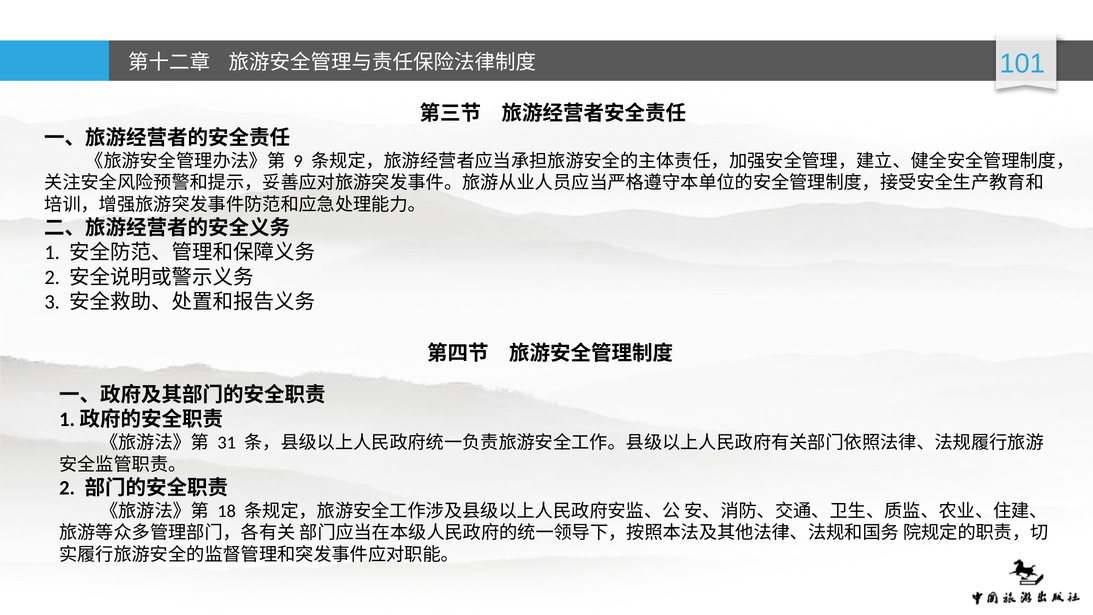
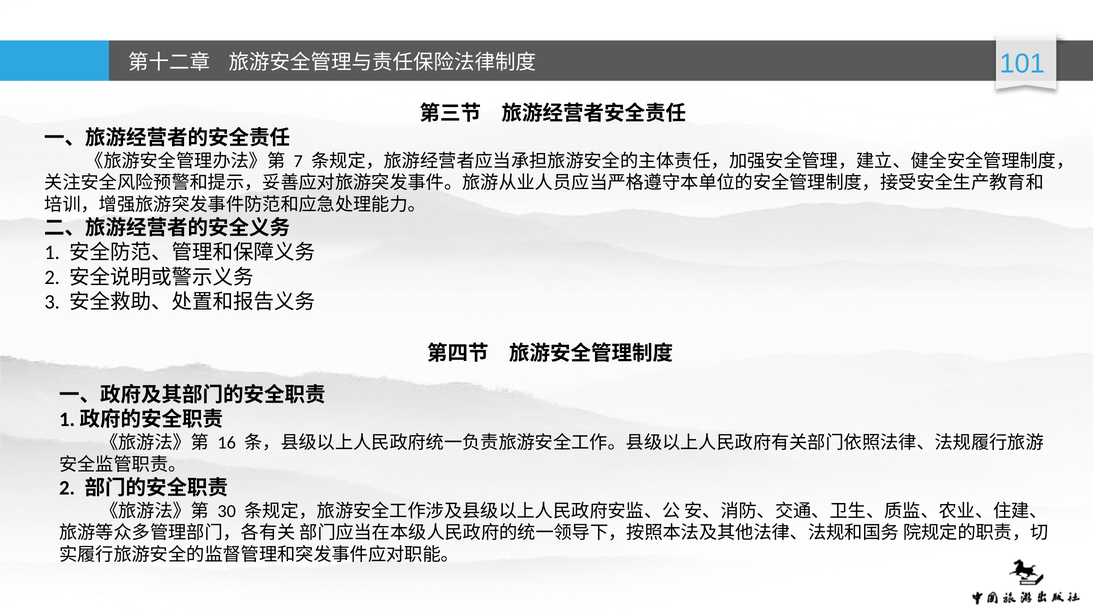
9: 9 -> 7 (298, 161)
31: 31 -> 16 (227, 443)
18: 18 -> 30 (227, 511)
